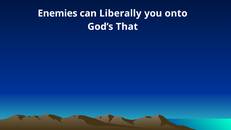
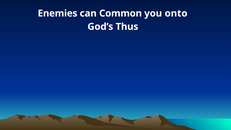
Liberally: Liberally -> Common (121, 13)
That: That -> Thus (127, 27)
